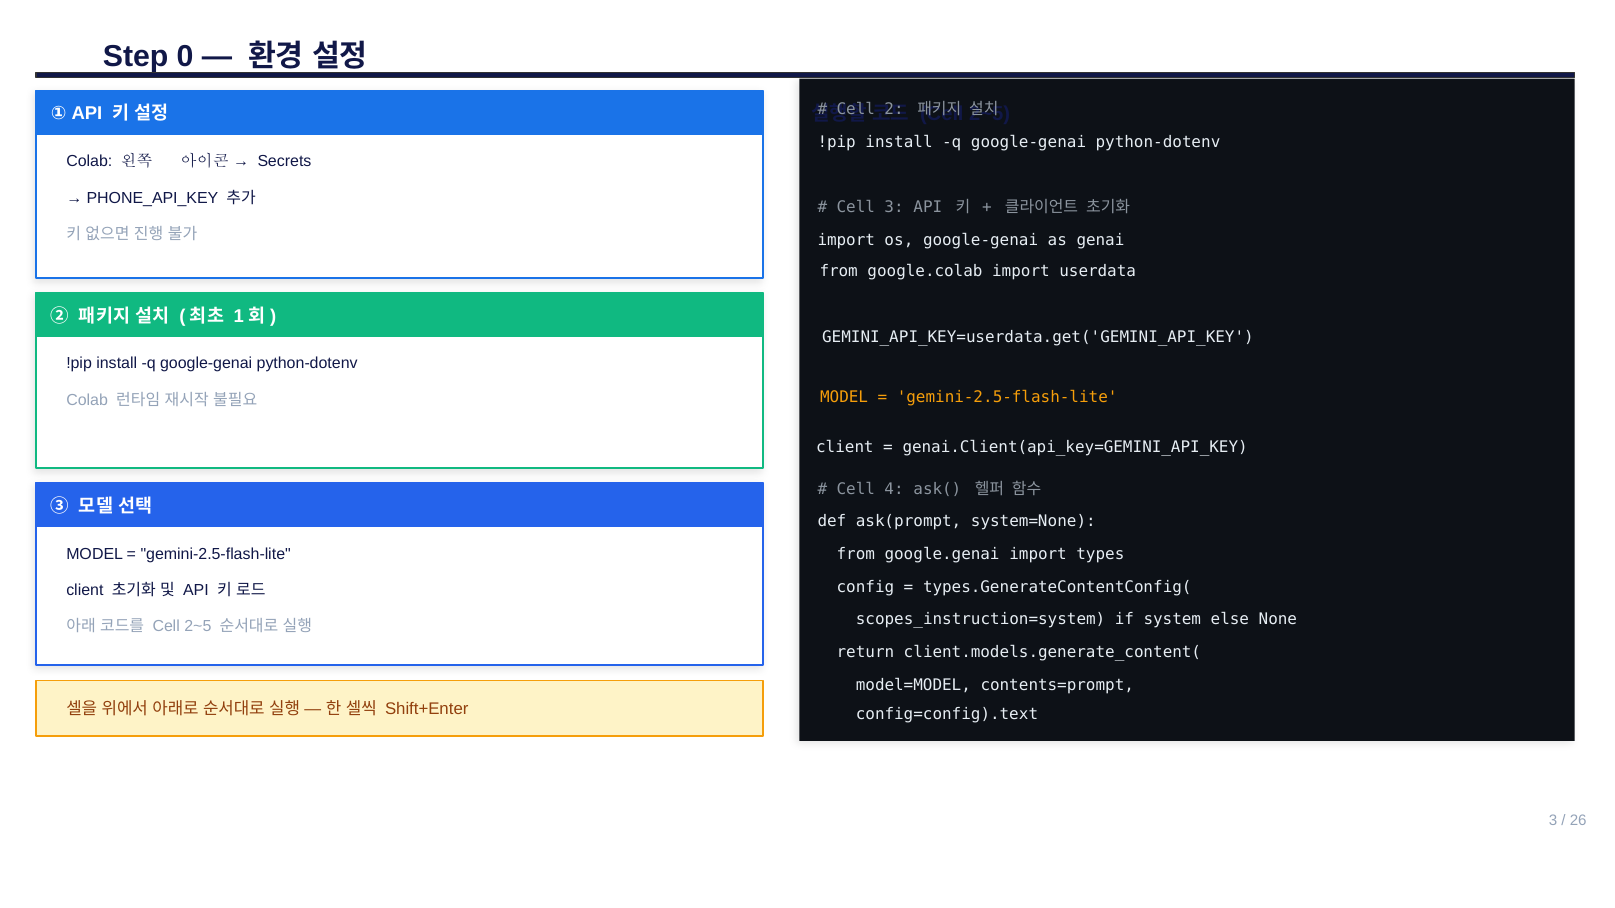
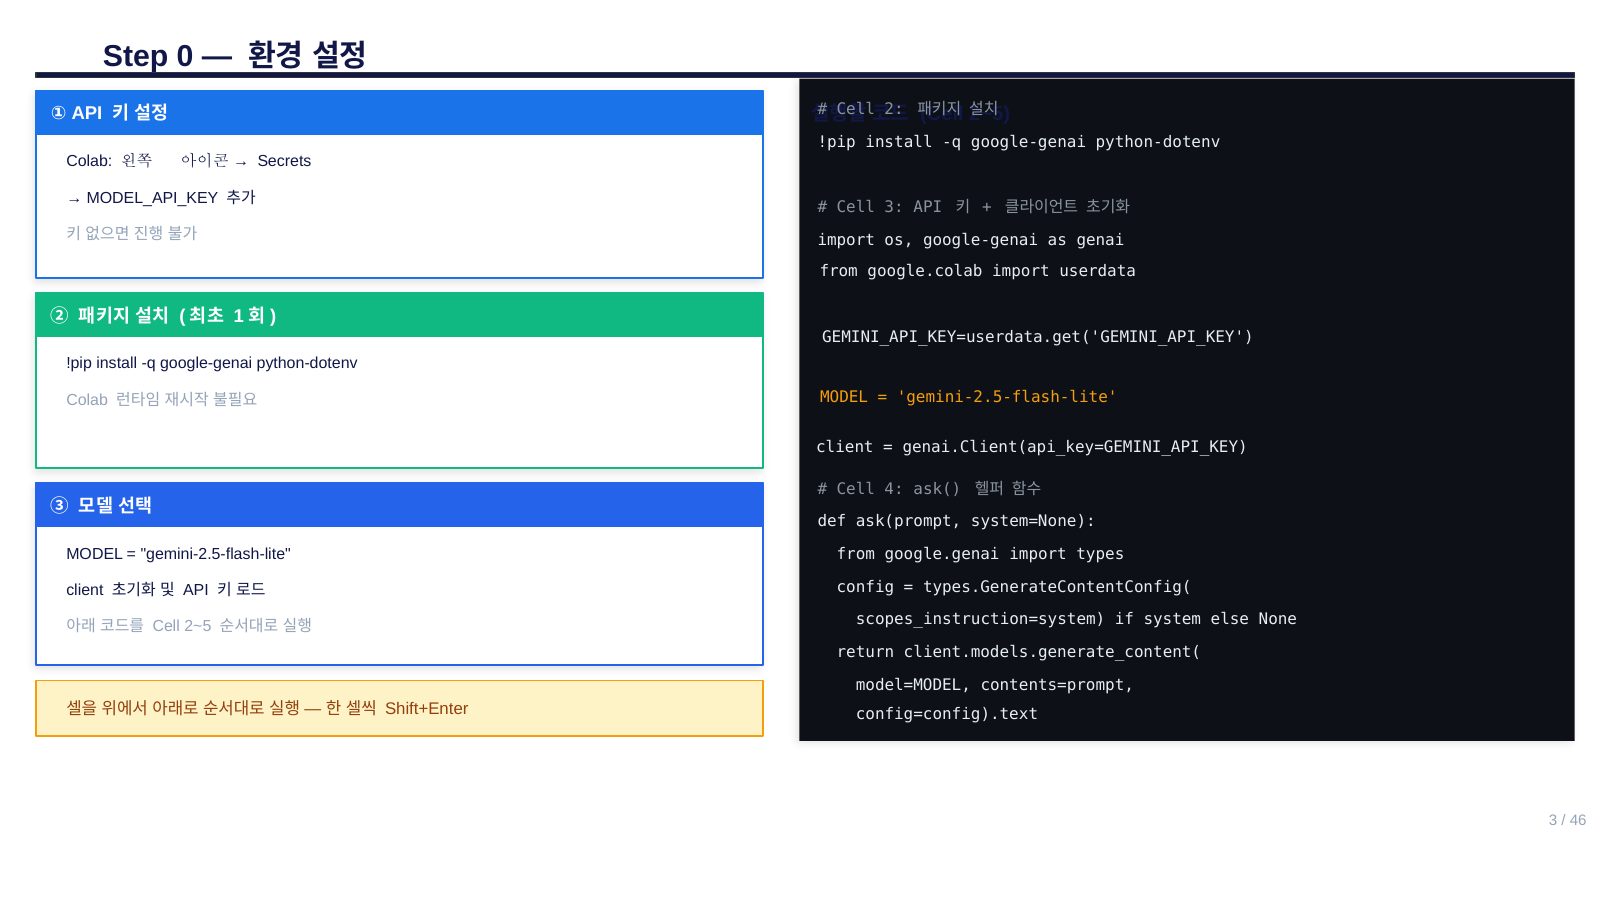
PHONE_API_KEY: PHONE_API_KEY -> MODEL_API_KEY (152, 198)
26: 26 -> 46 (1578, 821)
